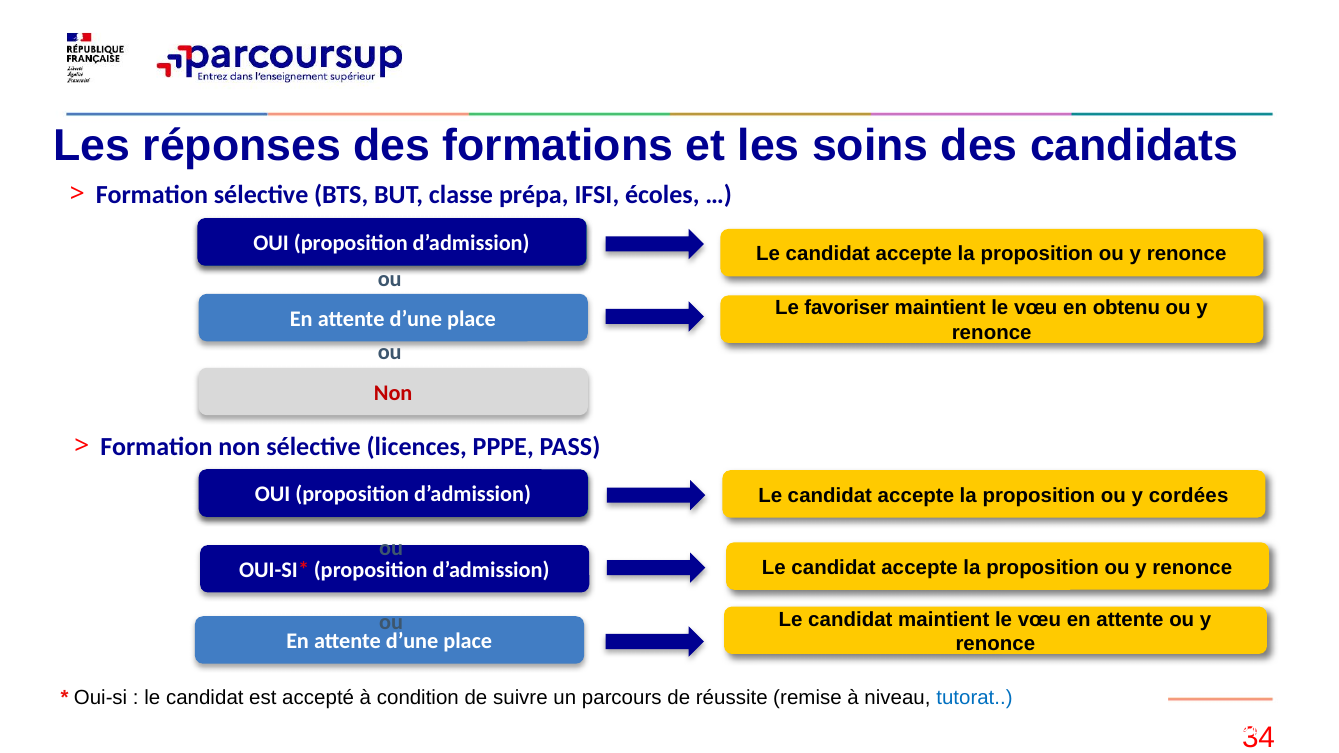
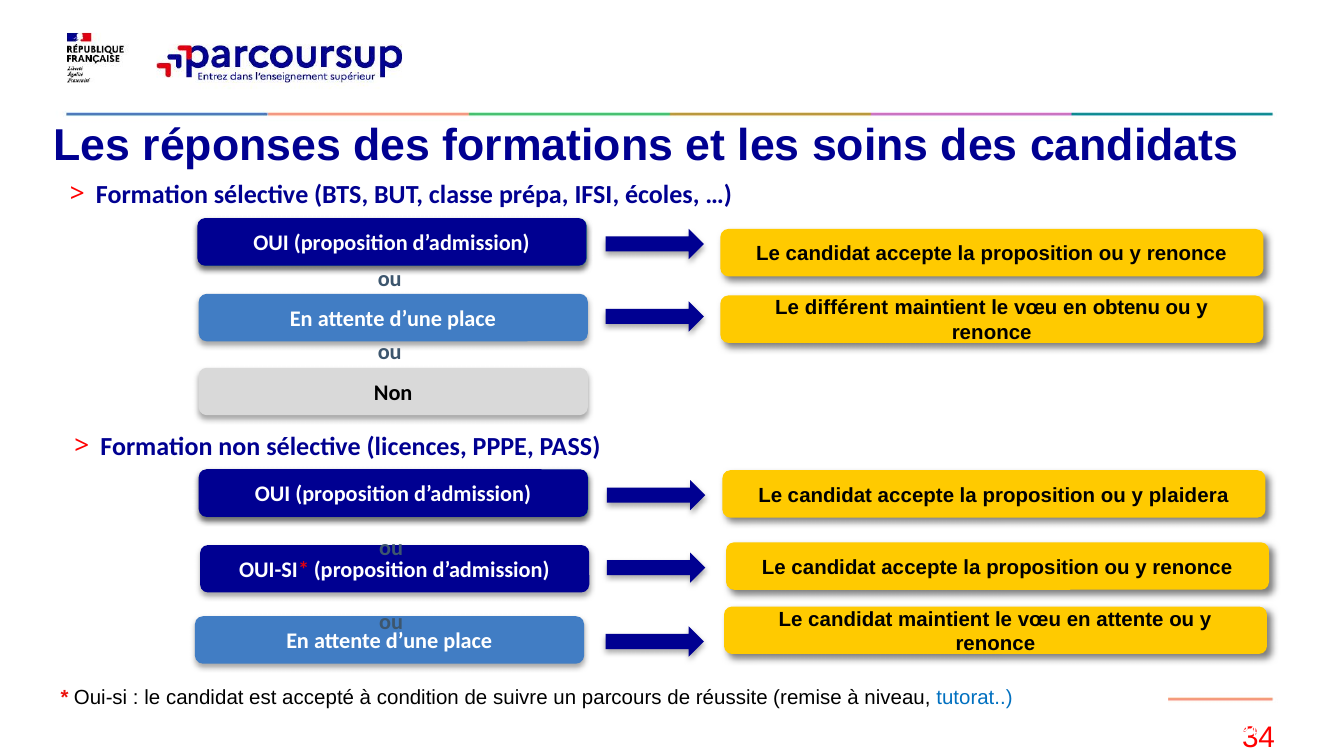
favoriser: favoriser -> différent (847, 308)
Non colour: red -> black (393, 393)
cordées: cordées -> plaidera (1189, 495)
